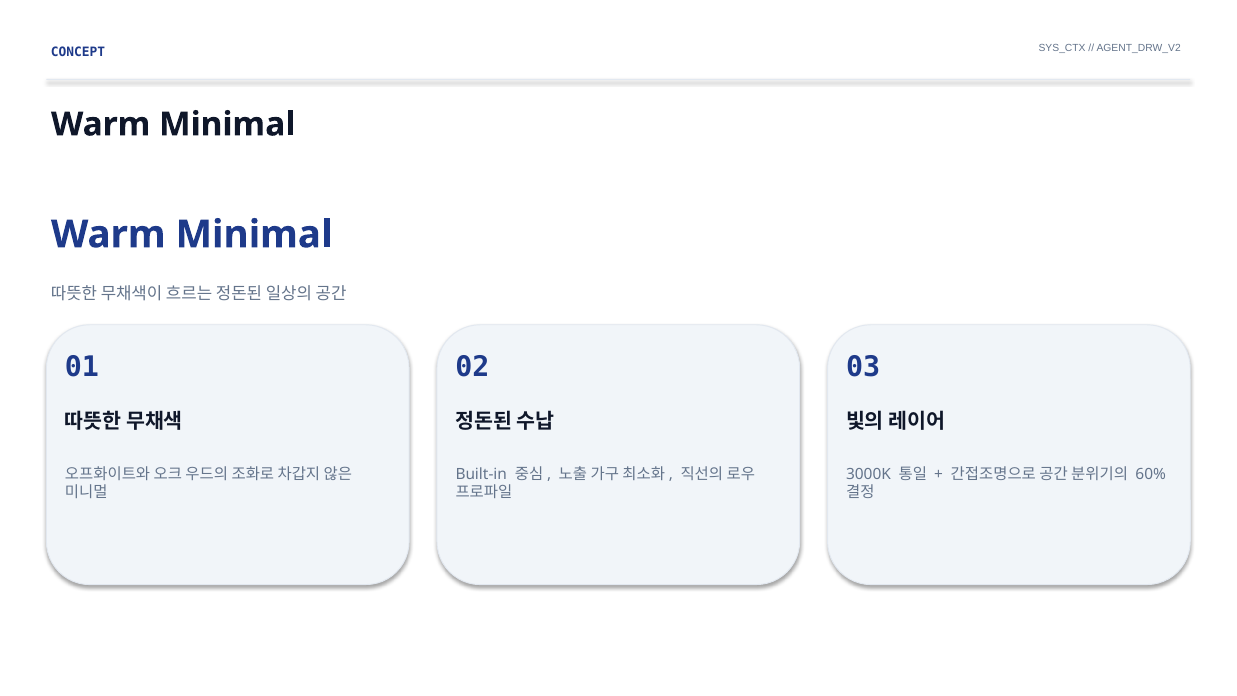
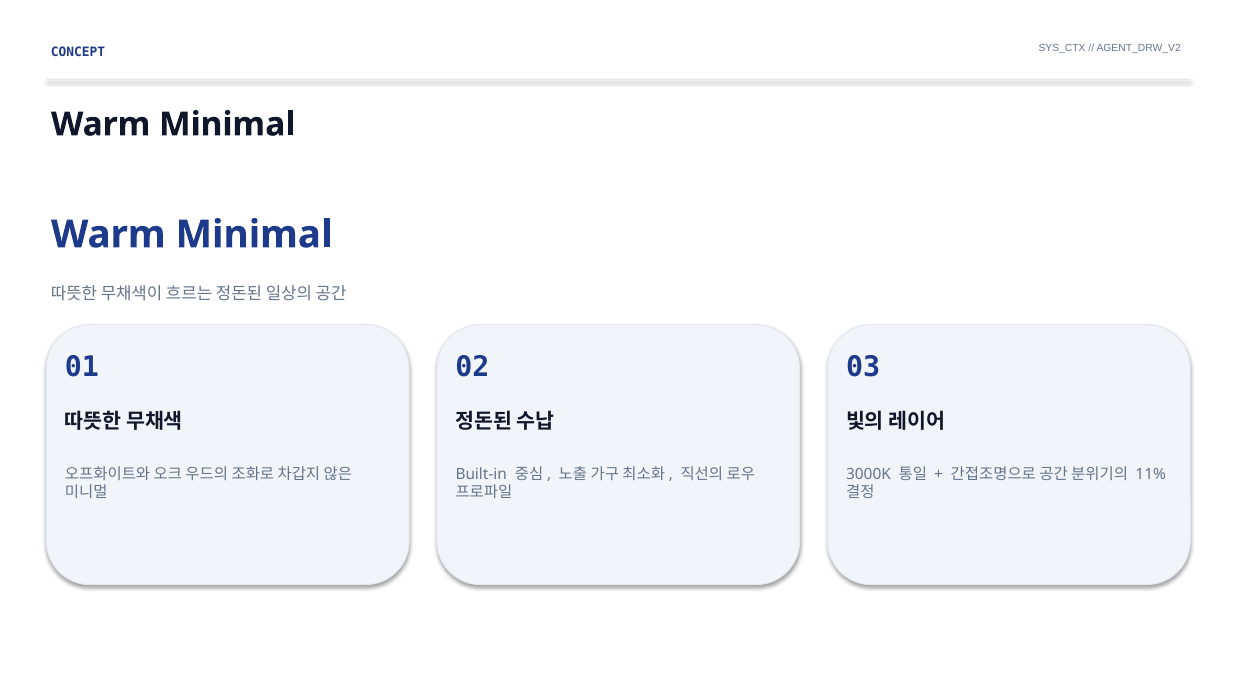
60%: 60% -> 11% (1151, 474)
